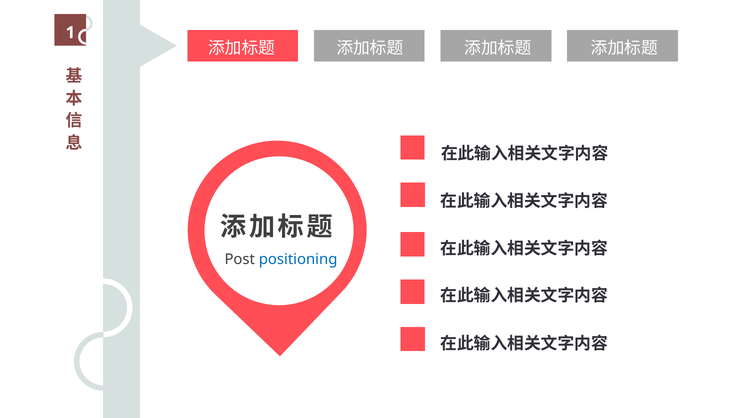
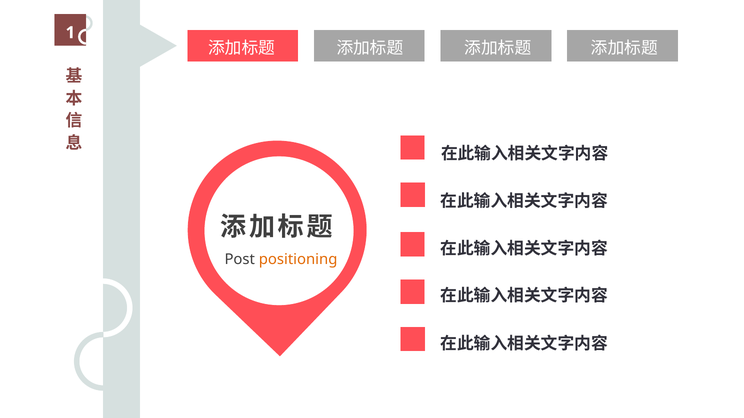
positioning colour: blue -> orange (298, 260)
